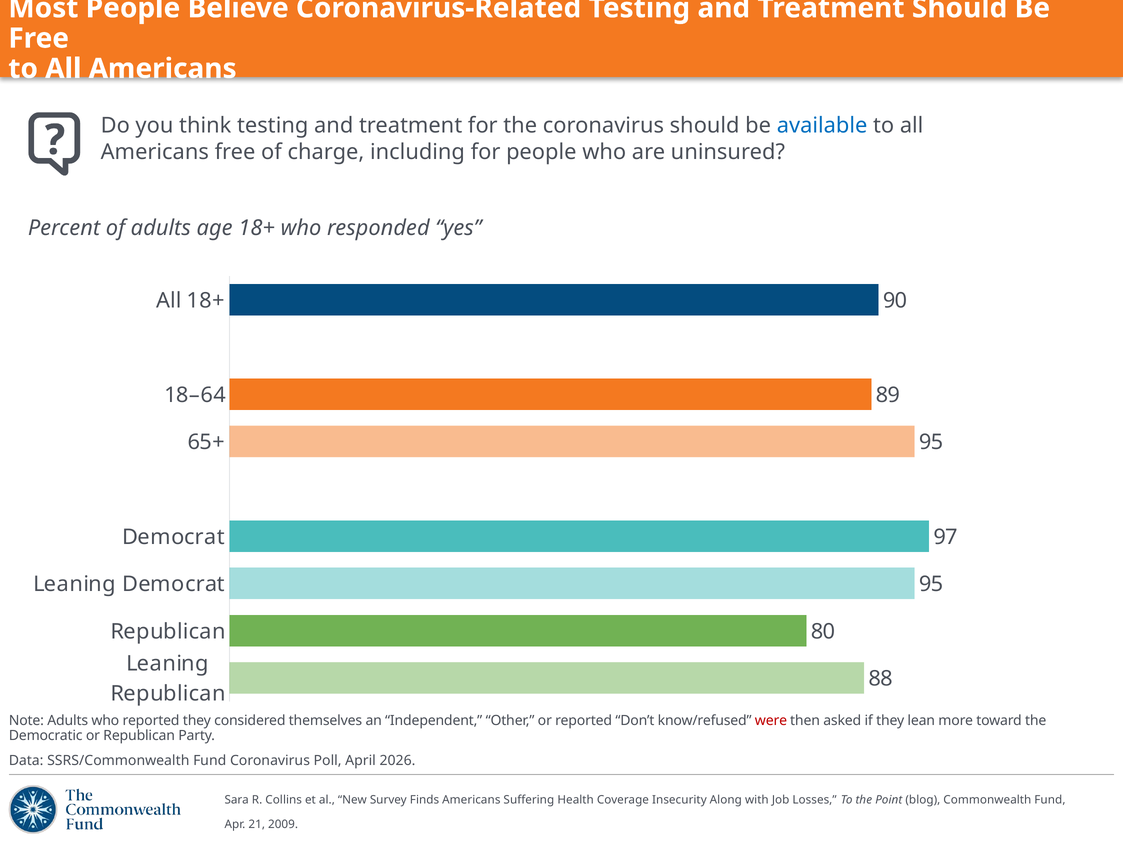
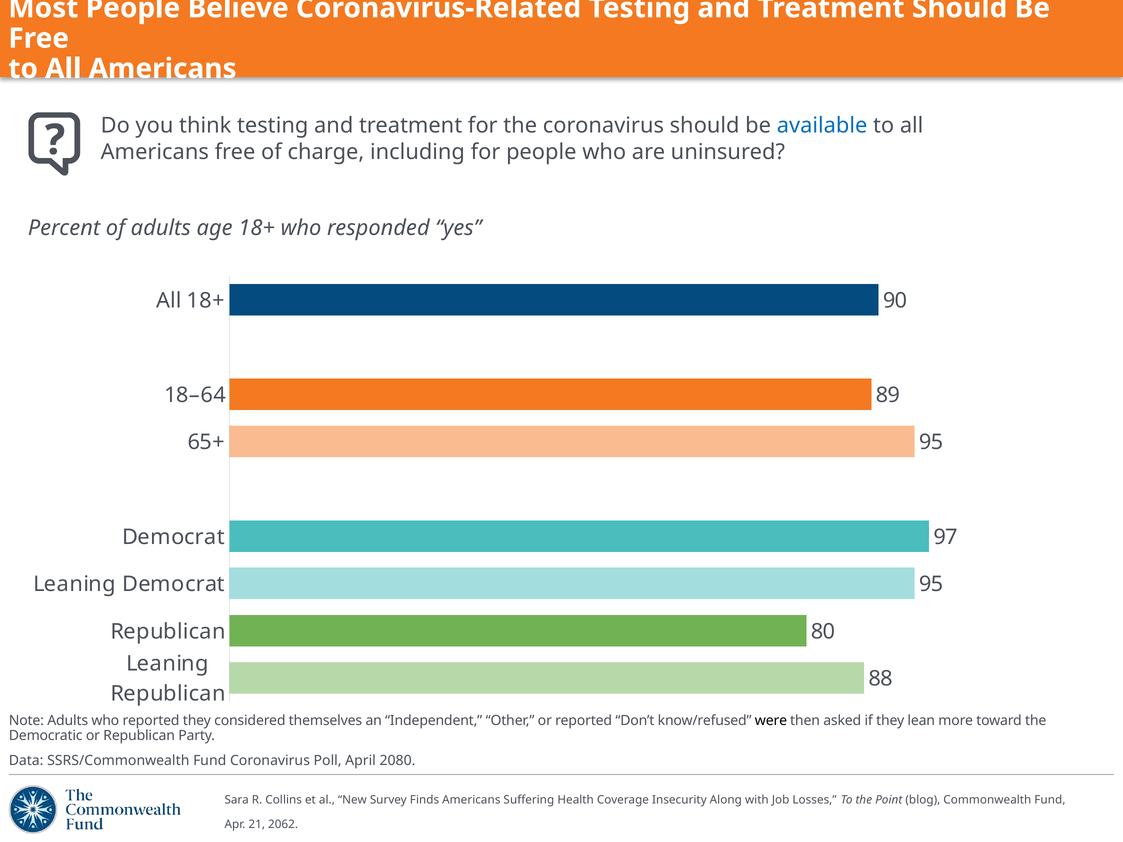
were colour: red -> black (771, 721)
2026: 2026 -> 2080 (397, 761)
2009: 2009 -> 2062 (283, 825)
